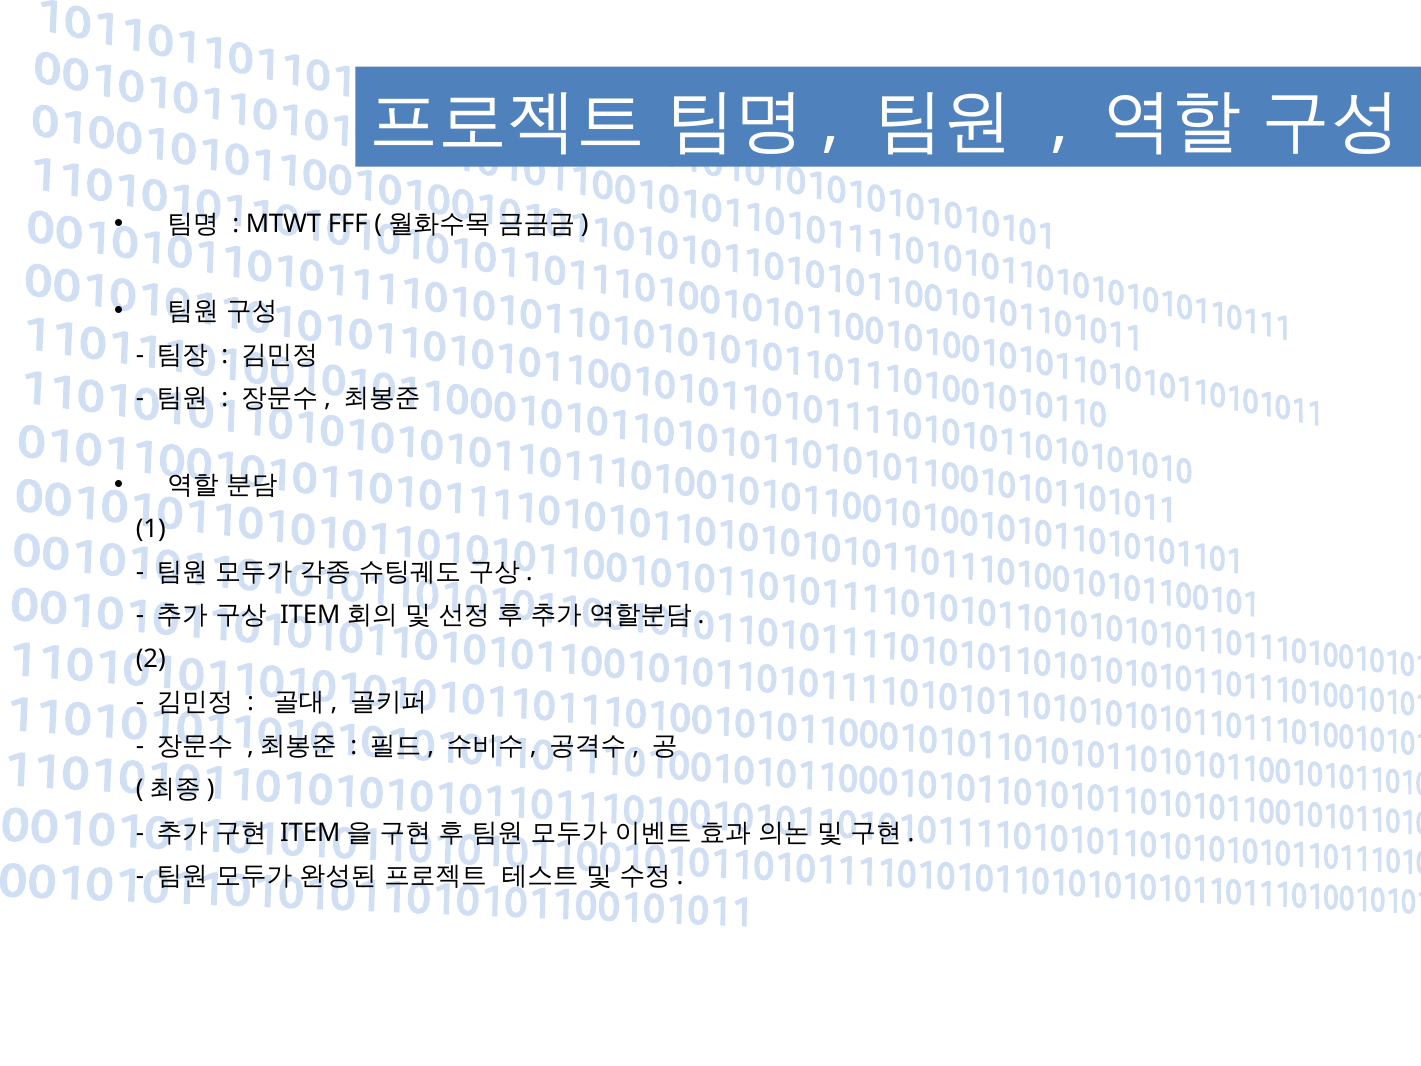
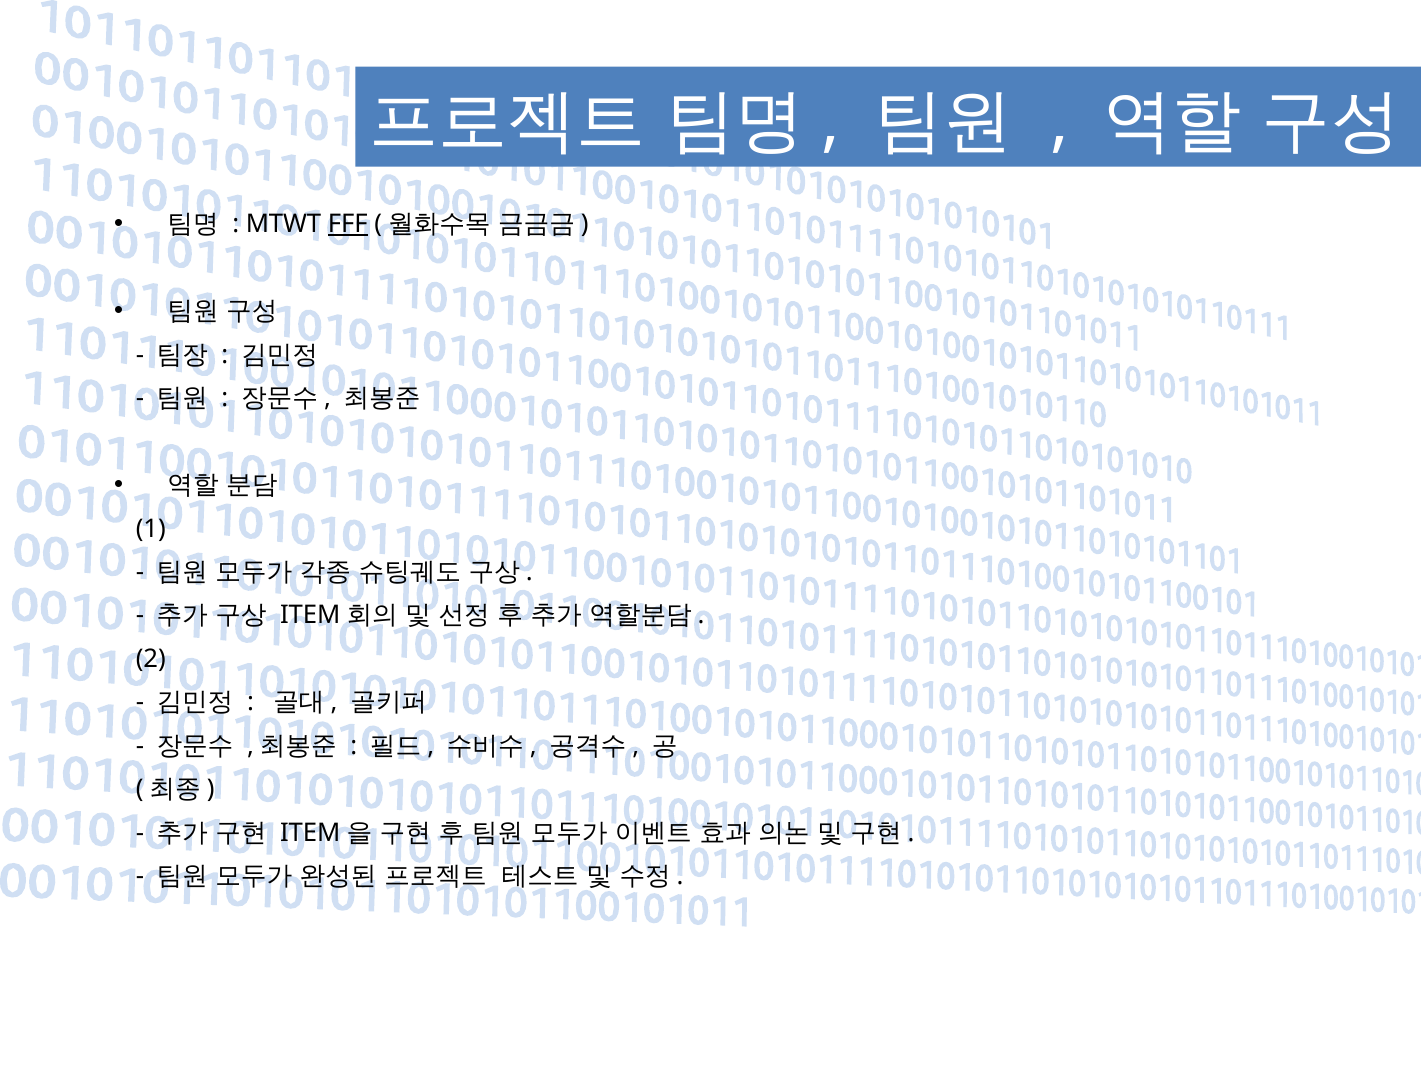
FFF underline: none -> present (348, 224)
